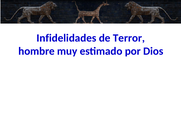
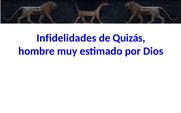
Terror: Terror -> Quizás (129, 38)
